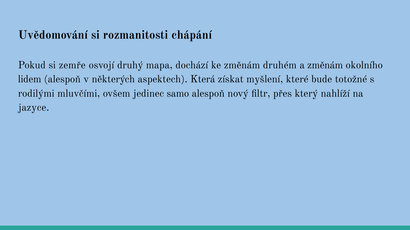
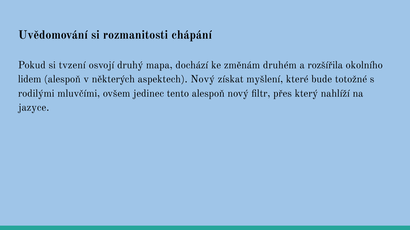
zemře: zemře -> tvzení (72, 65)
a změnám: změnám -> rozšířila (325, 65)
aspektech Která: Která -> Nový (203, 79)
samo: samo -> tento (178, 94)
